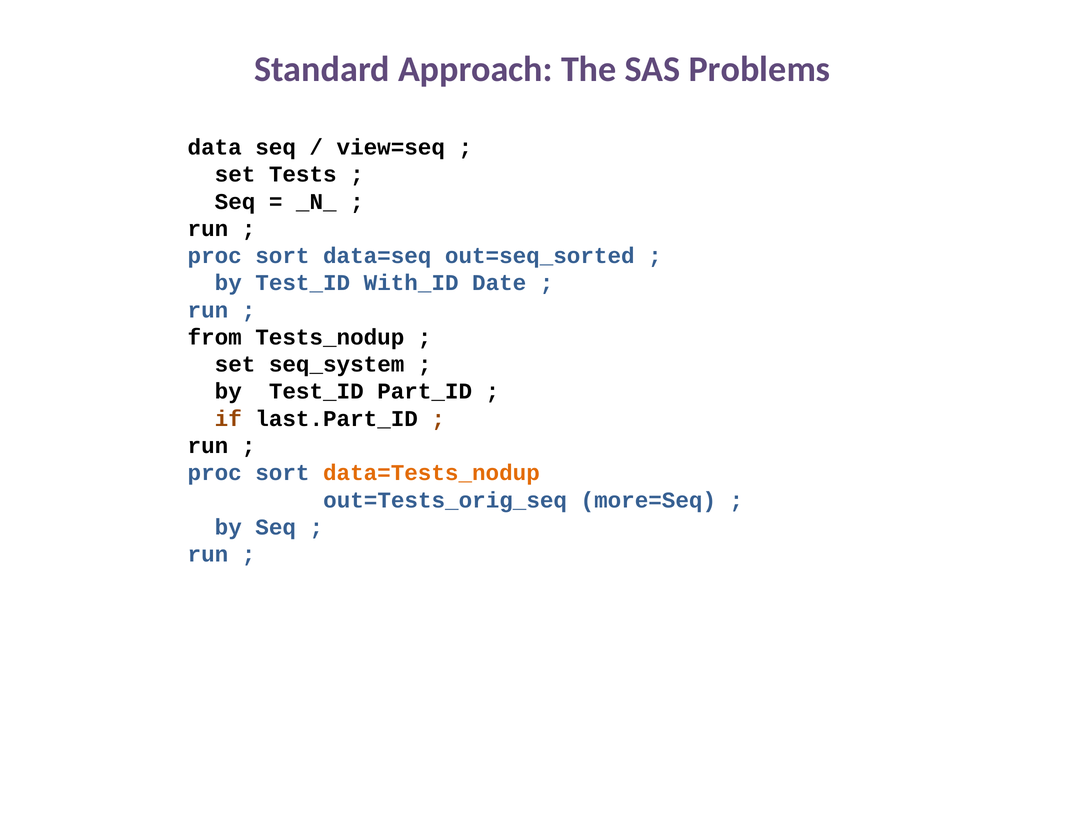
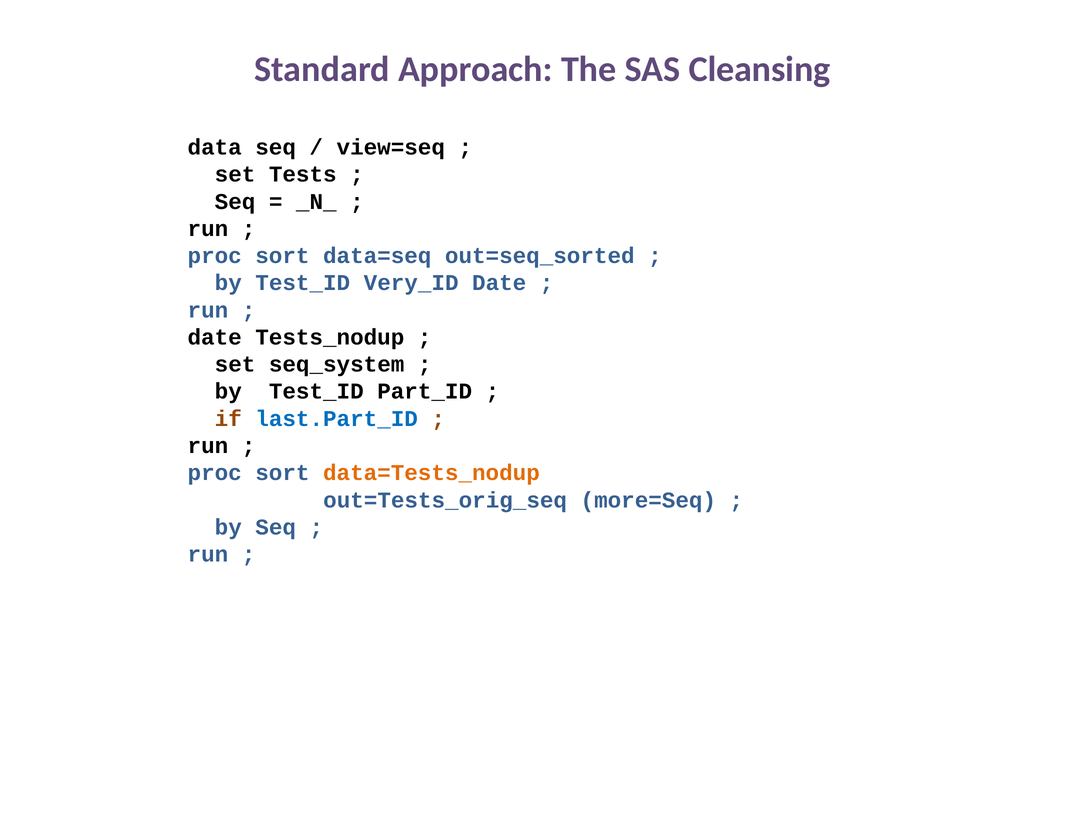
Problems: Problems -> Cleansing (760, 69)
With_ID: With_ID -> Very_ID (411, 283)
from: from -> date (215, 337)
last.Part_ID colour: black -> blue (337, 419)
